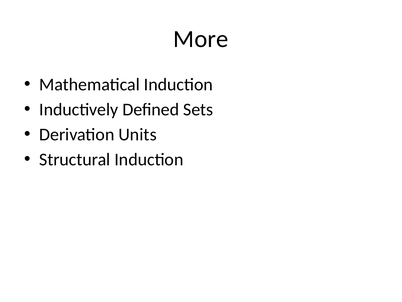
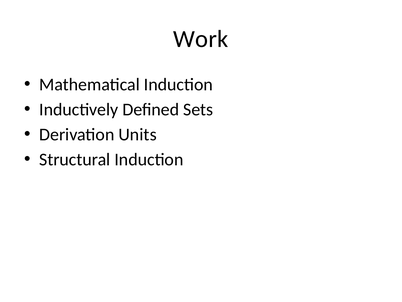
More: More -> Work (201, 39)
